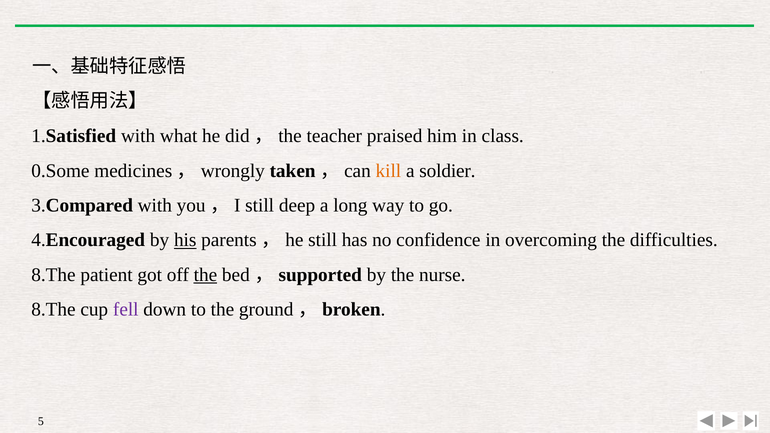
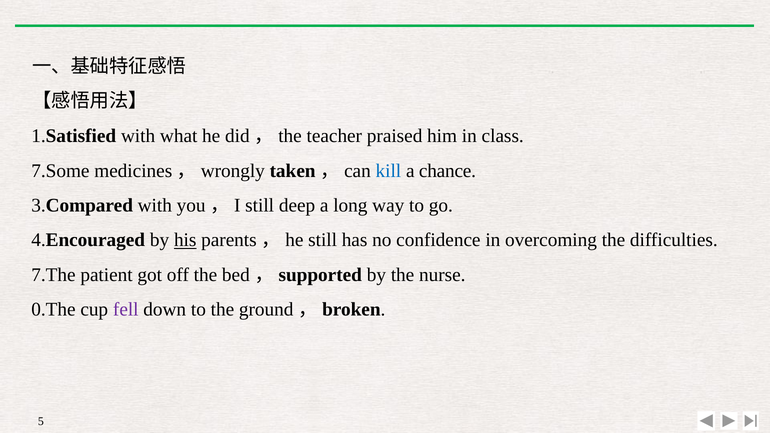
0.Some: 0.Some -> 7.Some (60, 171)
kill colour: orange -> blue (388, 171)
soldier: soldier -> chance (447, 171)
8.The: 8.The -> 7.The (53, 275)
the underline: present -> none (205, 275)
8.The: 8.The -> 0.The (53, 309)
